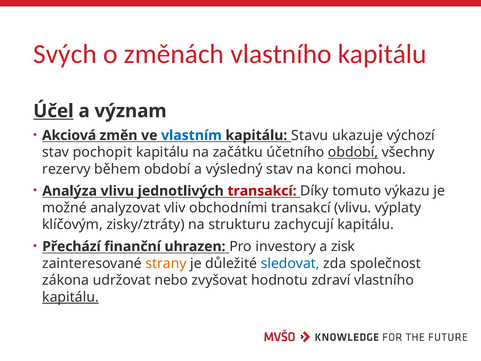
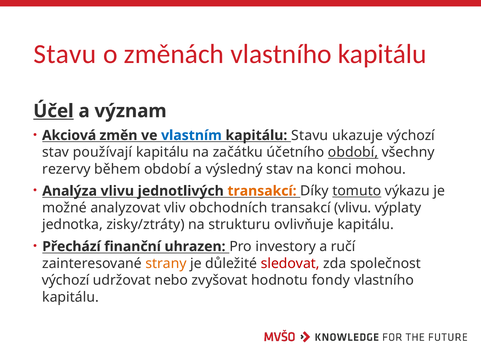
Svých: Svých -> Stavu (65, 54)
pochopit: pochopit -> používají (102, 152)
transakcí colour: red -> orange (262, 191)
tomuto underline: none -> present (357, 191)
obchodními: obchodními -> obchodních (228, 208)
klíčovým: klíčovým -> jednotka (73, 225)
zachycují: zachycují -> ovlivňuje (304, 225)
zisk: zisk -> ručí (343, 246)
sledovat colour: blue -> red (290, 263)
zákona: zákona -> výchozí (66, 280)
zdraví: zdraví -> fondy (331, 280)
kapitálu underline: present -> none (71, 297)
